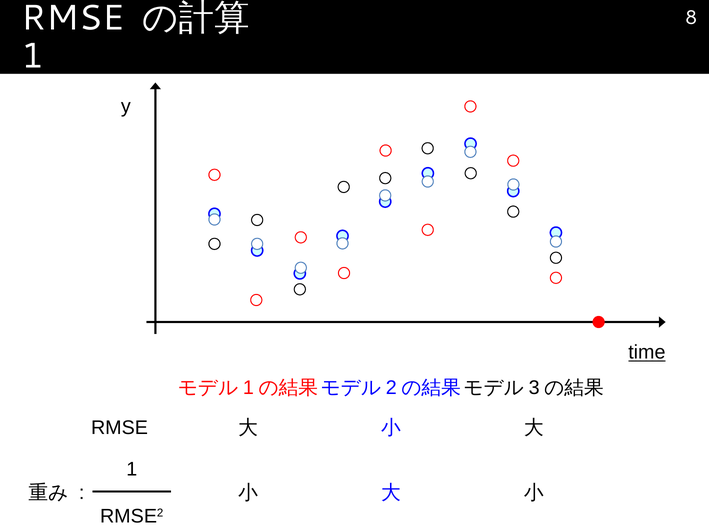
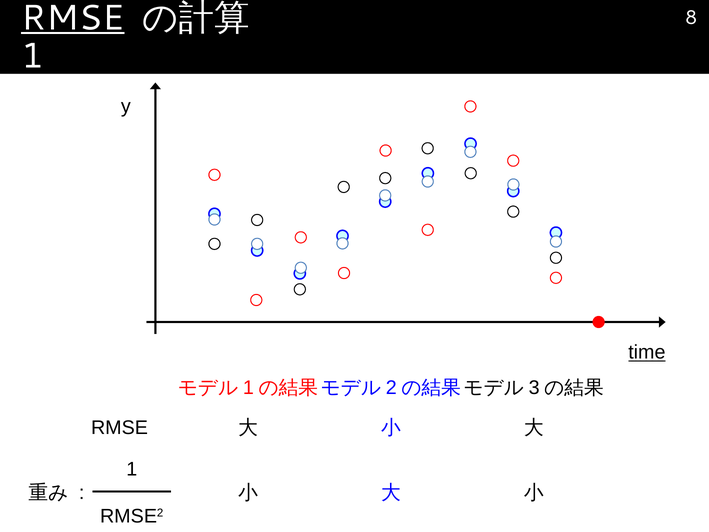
RMSE underline: none -> present (73, 18)
